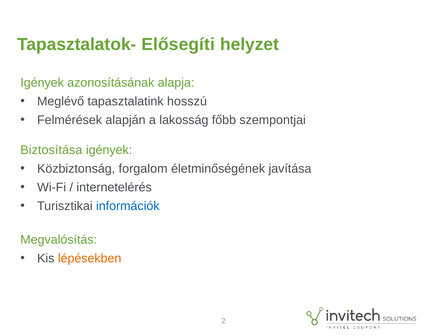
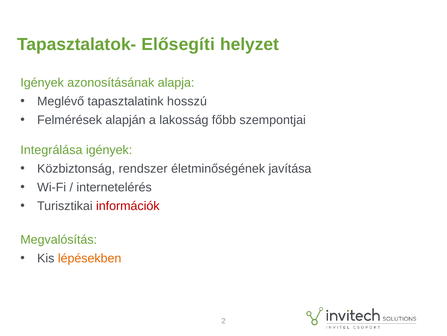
Biztosítása: Biztosítása -> Integrálása (51, 150)
forgalom: forgalom -> rendszer (143, 168)
információk colour: blue -> red (128, 206)
